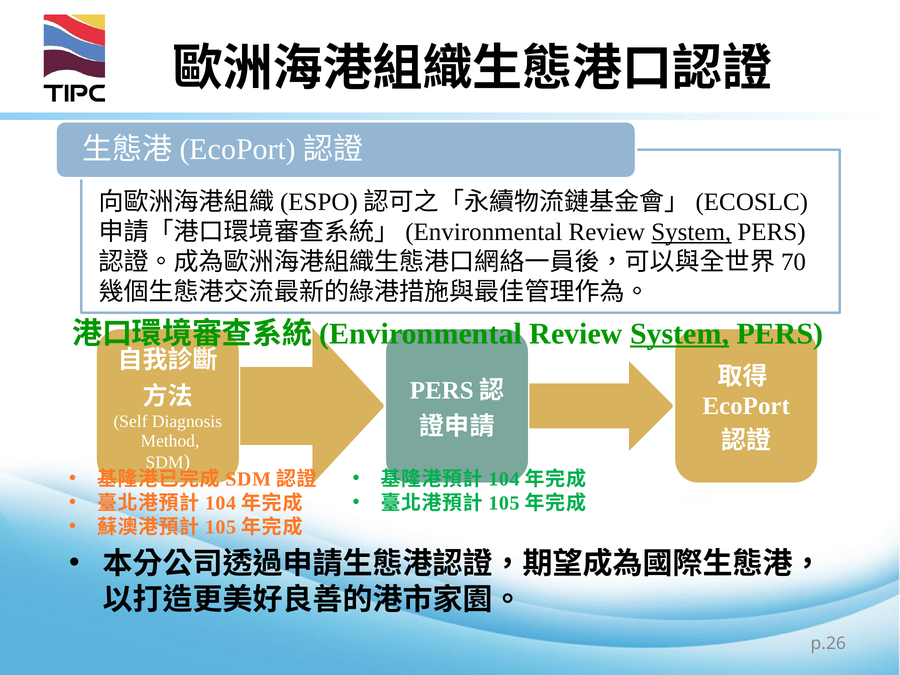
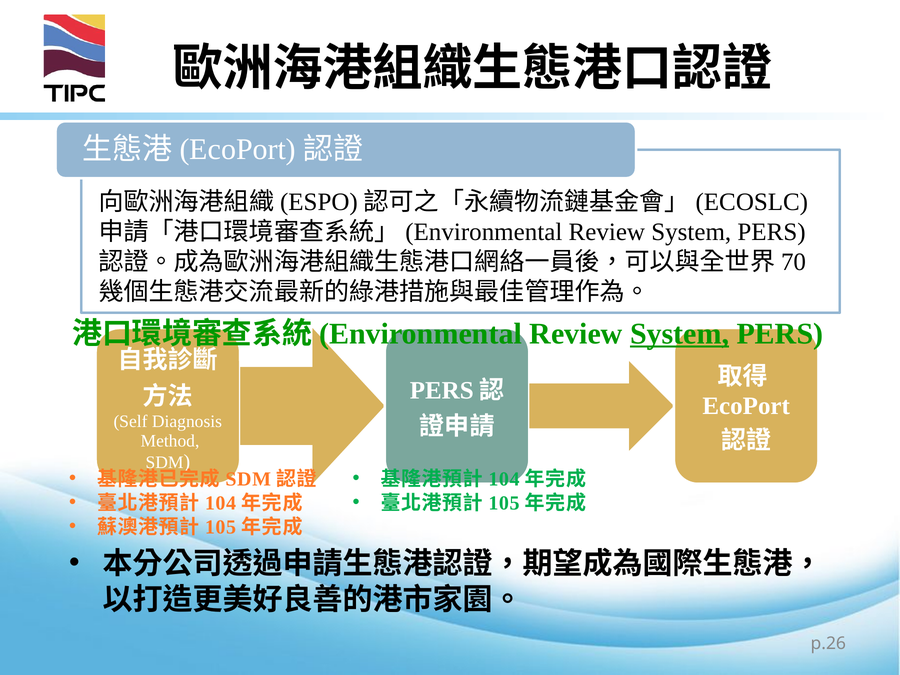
System underline: present -> none (691, 232)
